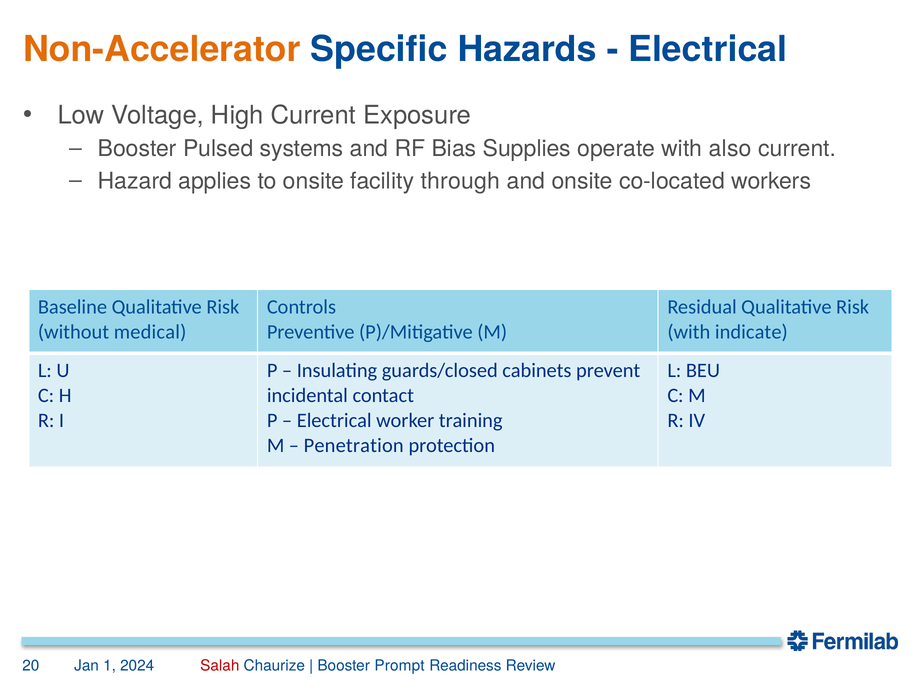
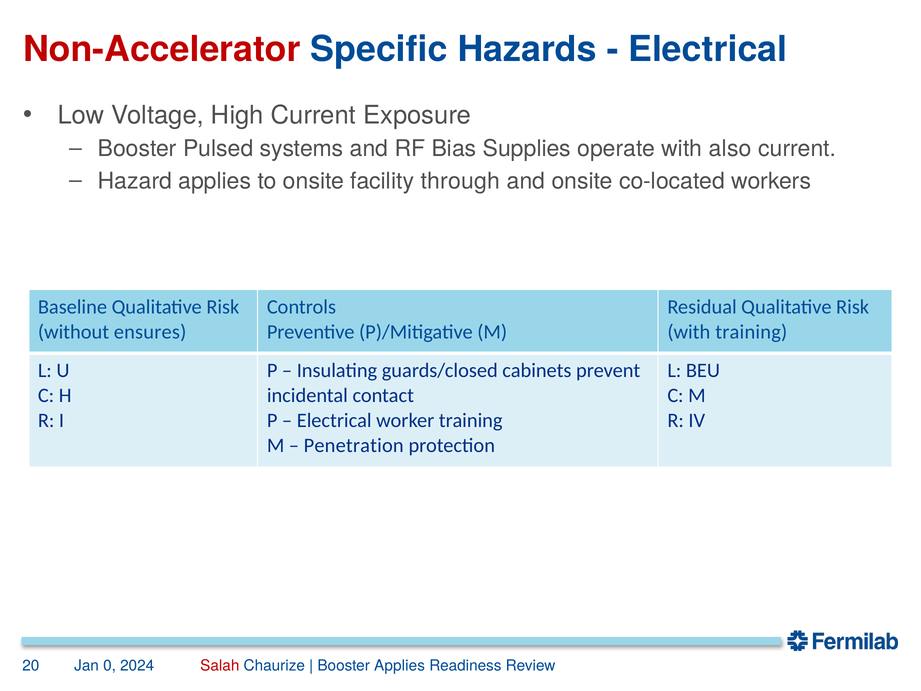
Non-Accelerator colour: orange -> red (162, 49)
medical: medical -> ensures (150, 332)
with indicate: indicate -> training (751, 332)
1: 1 -> 0 (110, 665)
Booster Prompt: Prompt -> Applies (400, 665)
